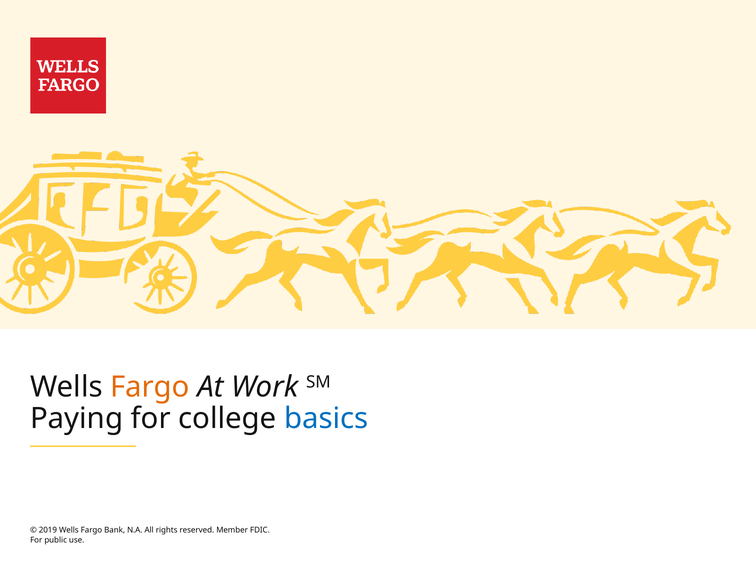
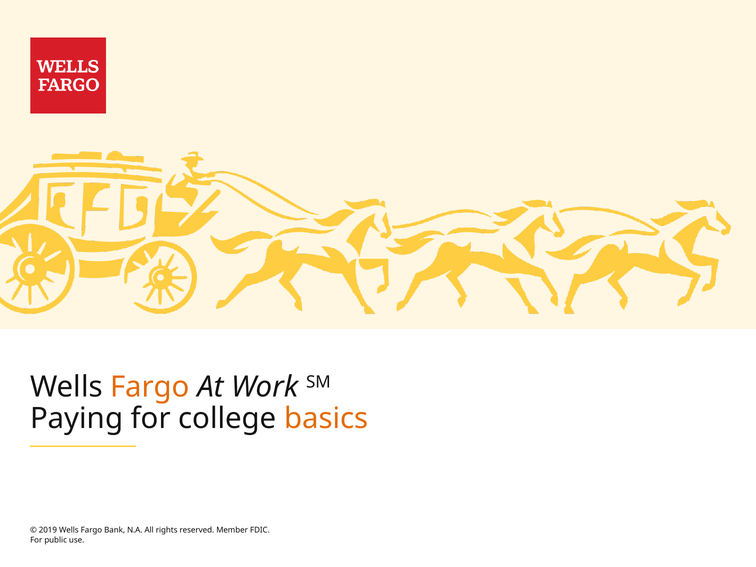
basics colour: blue -> orange (326, 419)
